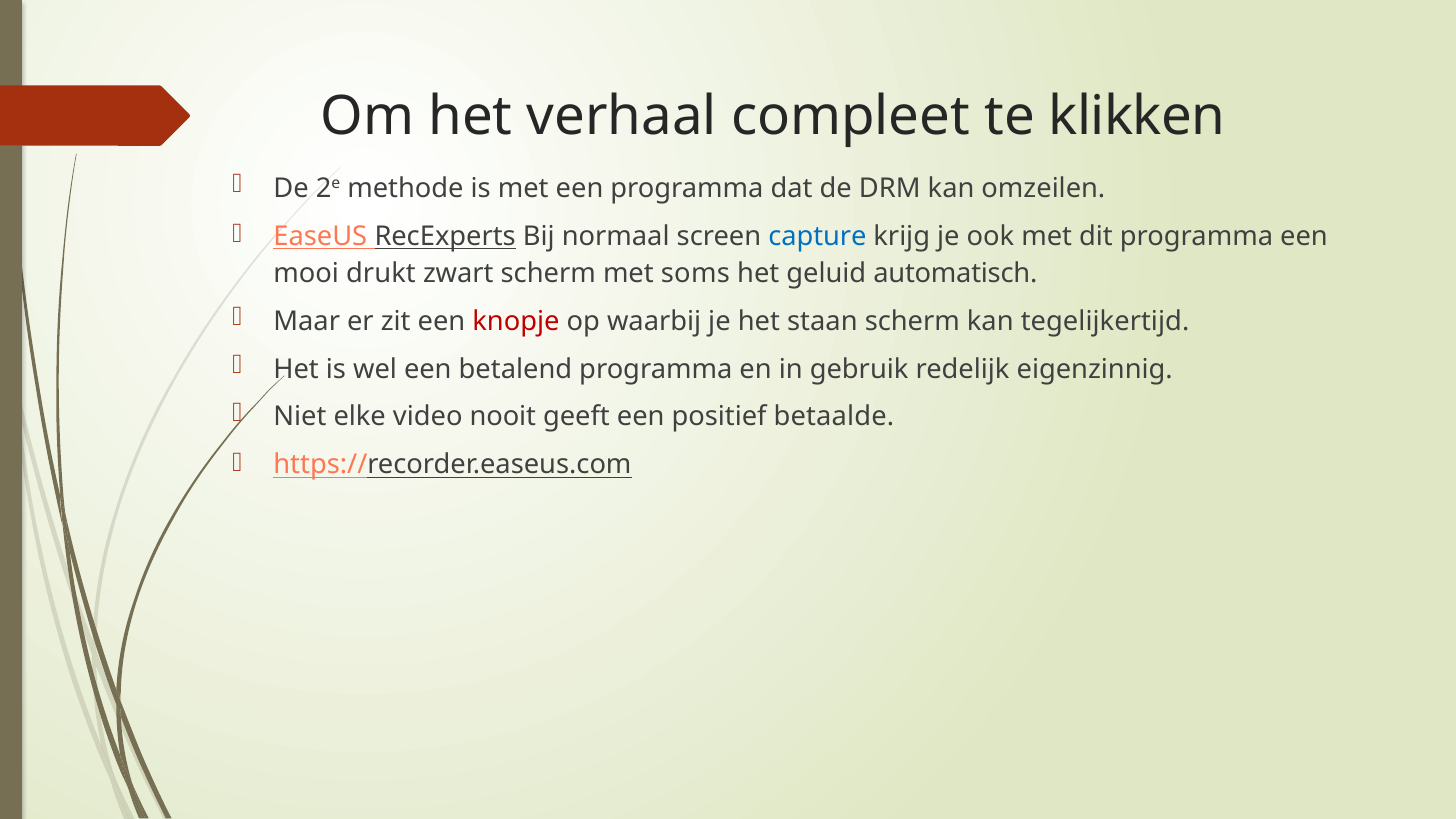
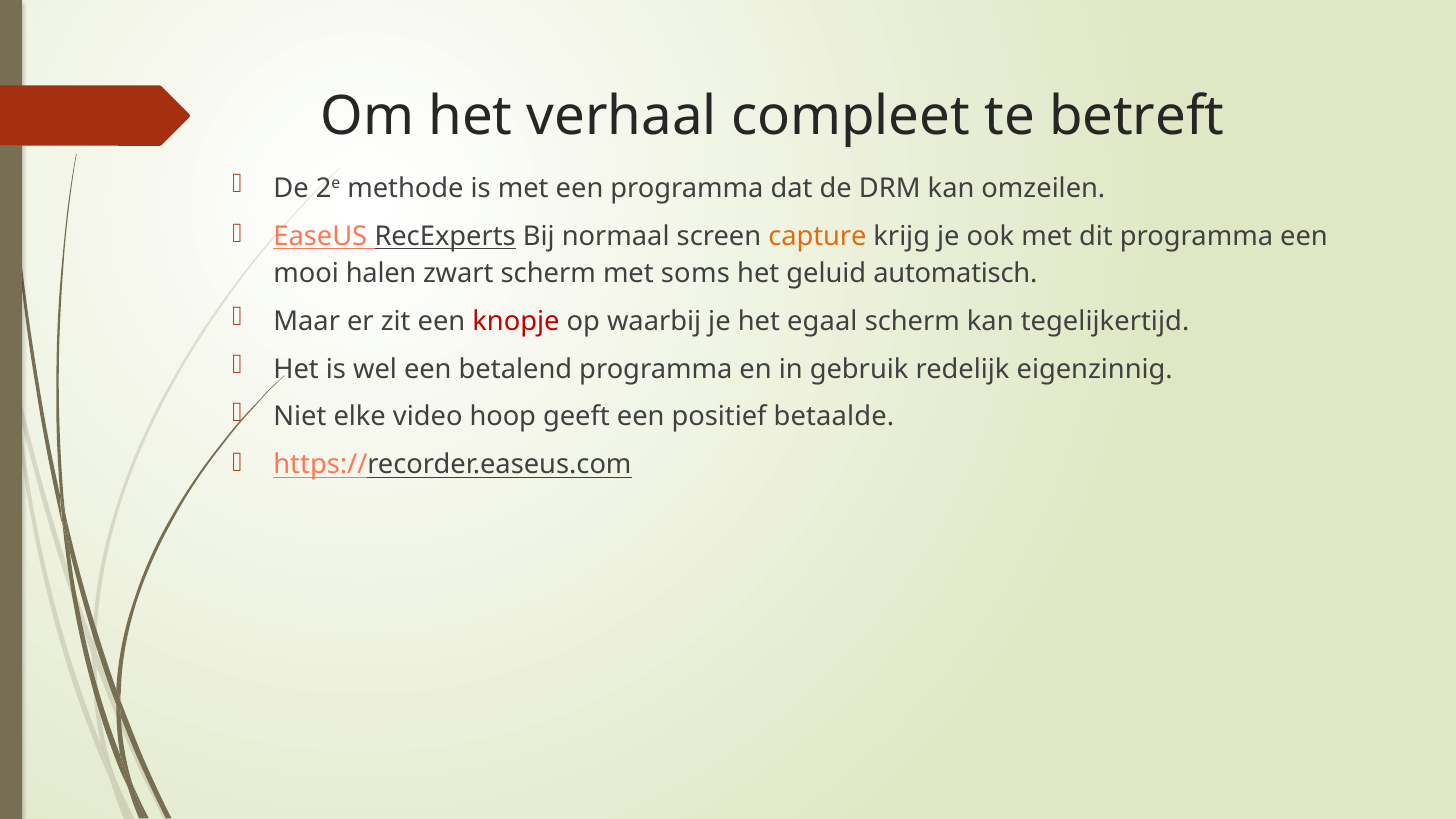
klikken: klikken -> betreft (1137, 117)
capture colour: blue -> orange (817, 236)
drukt: drukt -> halen (381, 273)
staan: staan -> egaal (822, 321)
nooit: nooit -> hoop (503, 417)
